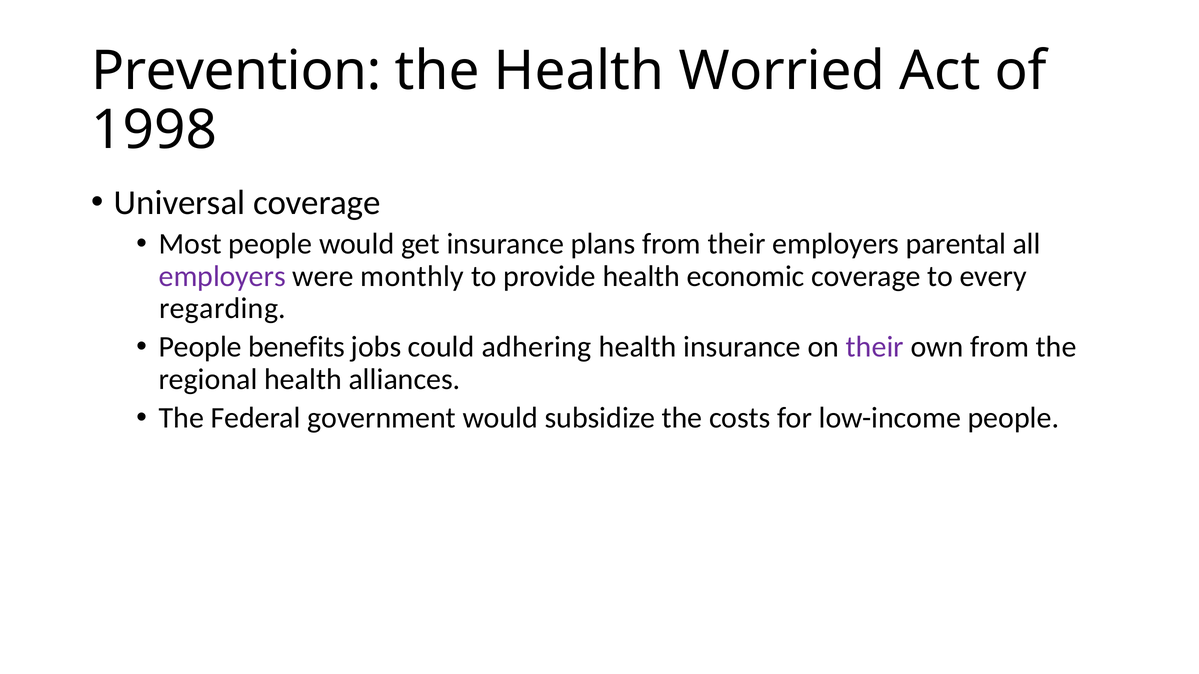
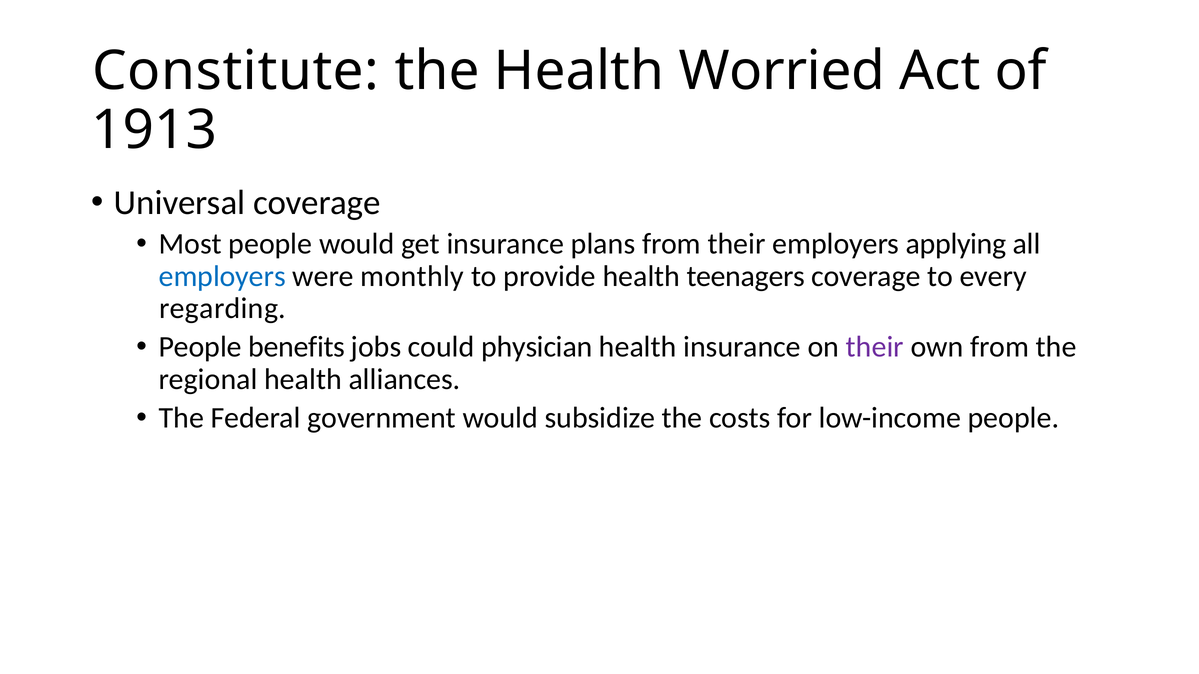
Prevention: Prevention -> Constitute (236, 71)
1998: 1998 -> 1913 (154, 130)
parental: parental -> applying (956, 244)
employers colour: purple -> blue (222, 276)
economic: economic -> teenagers (746, 276)
adhering: adhering -> physician (537, 347)
